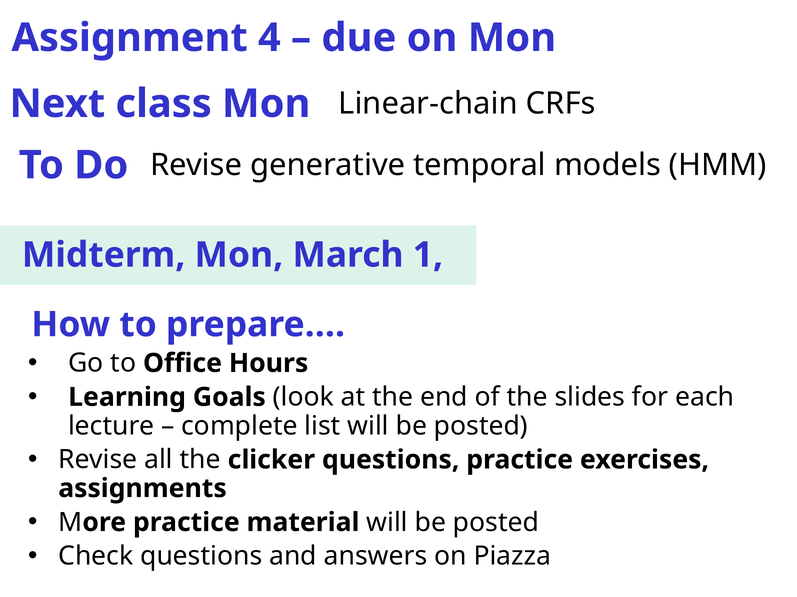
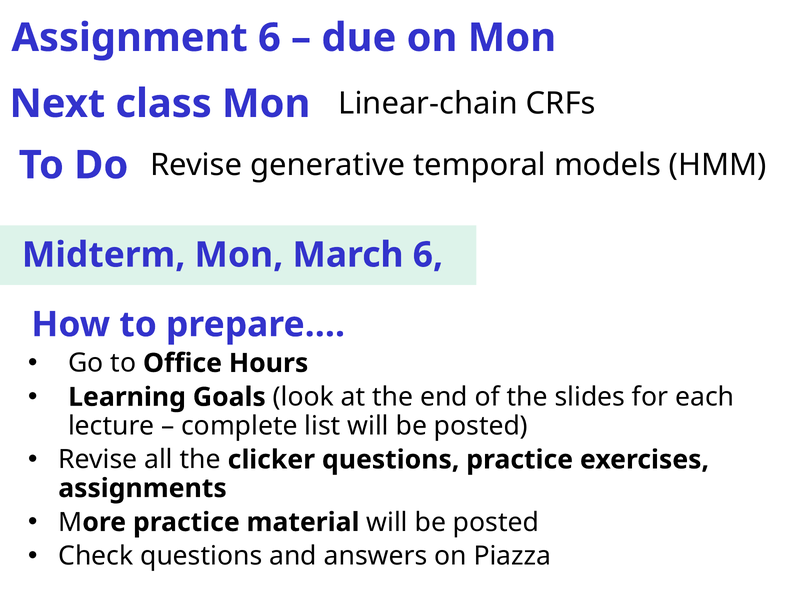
Assignment 4: 4 -> 6 (269, 38)
March 1: 1 -> 6 (428, 255)
